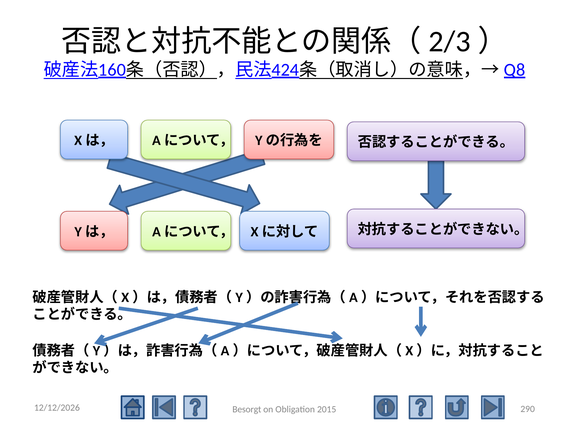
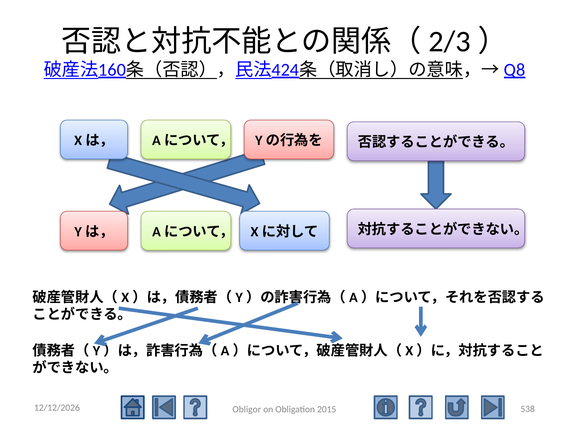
290: 290 -> 538 (528, 409)
Besorgt: Besorgt -> Obligor (247, 409)
